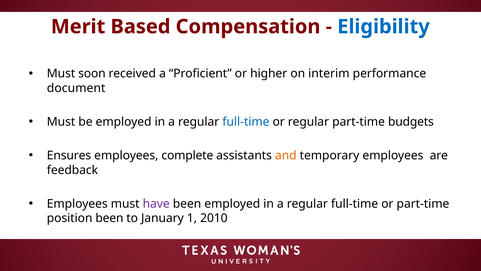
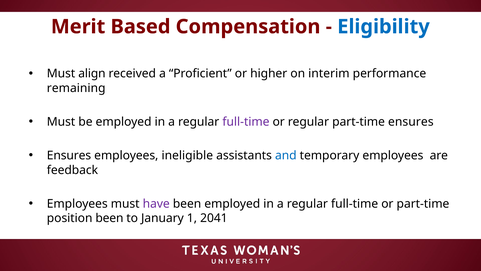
soon: soon -> align (92, 74)
document: document -> remaining (76, 88)
full-time colour: blue -> purple (246, 122)
part-time budgets: budgets -> ensures (411, 122)
complete: complete -> ineligible (187, 155)
and colour: orange -> blue (286, 155)
2010: 2010 -> 2041 (214, 218)
